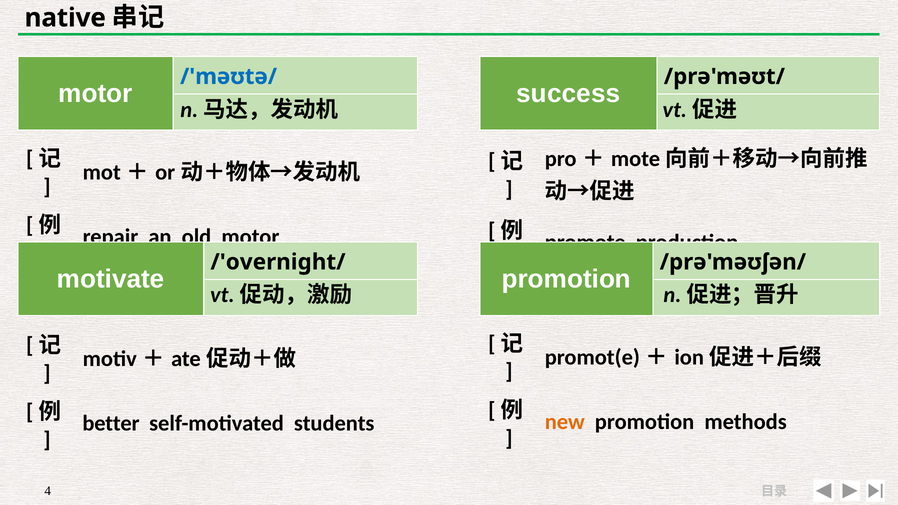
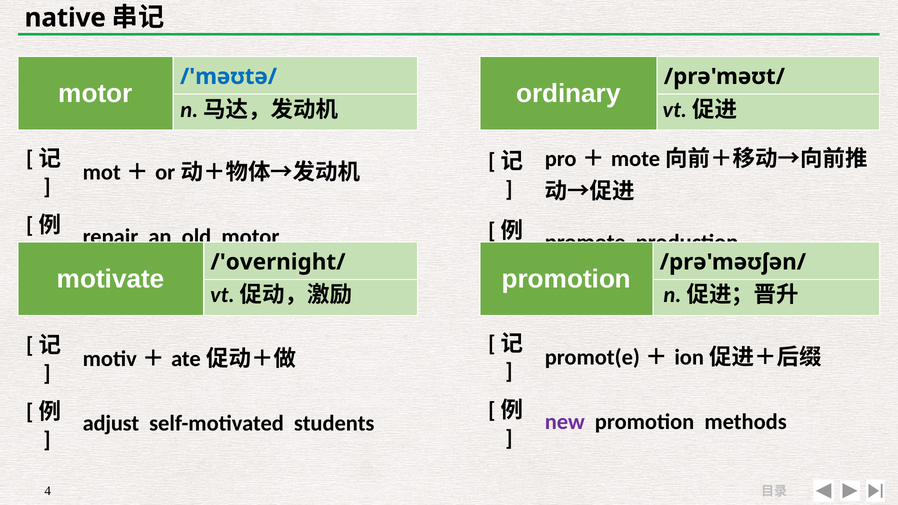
success: success -> ordinary (568, 94)
new colour: orange -> purple (565, 422)
better: better -> adjust (111, 424)
